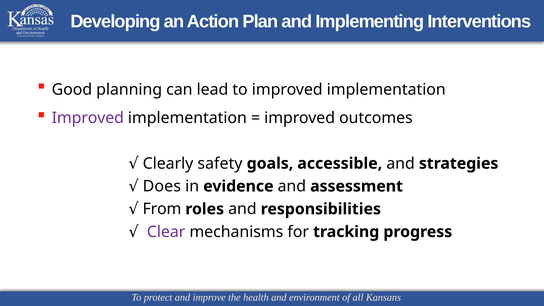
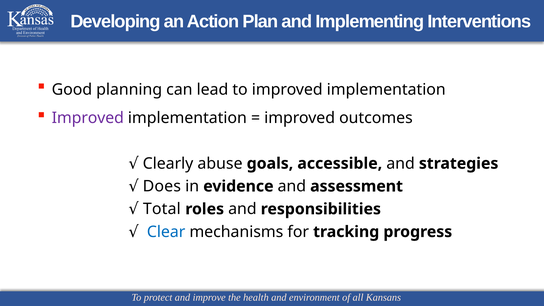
safety: safety -> abuse (220, 163)
From: From -> Total (162, 209)
Clear colour: purple -> blue (166, 232)
